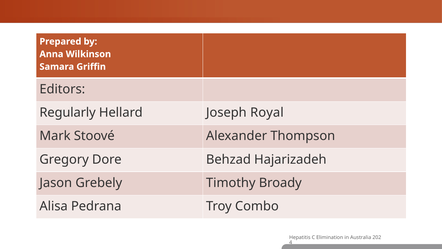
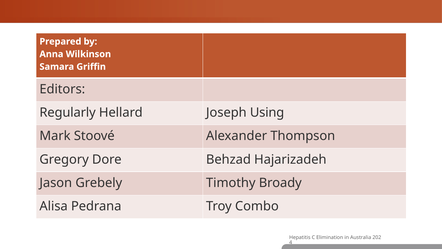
Royal: Royal -> Using (267, 112)
